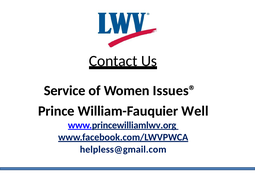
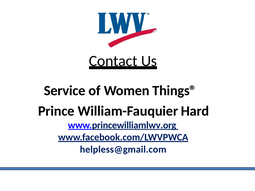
Issues®: Issues® -> Things® (175, 91)
Well: Well -> Hard (195, 111)
